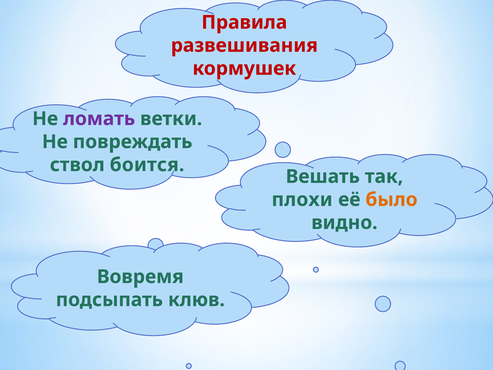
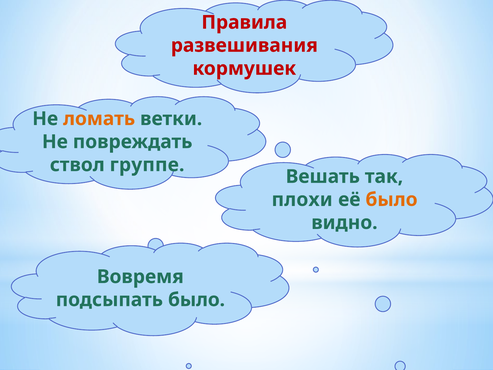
ломать colour: purple -> orange (99, 119)
боится: боится -> группе (147, 165)
подсыпать клюв: клюв -> было (196, 300)
